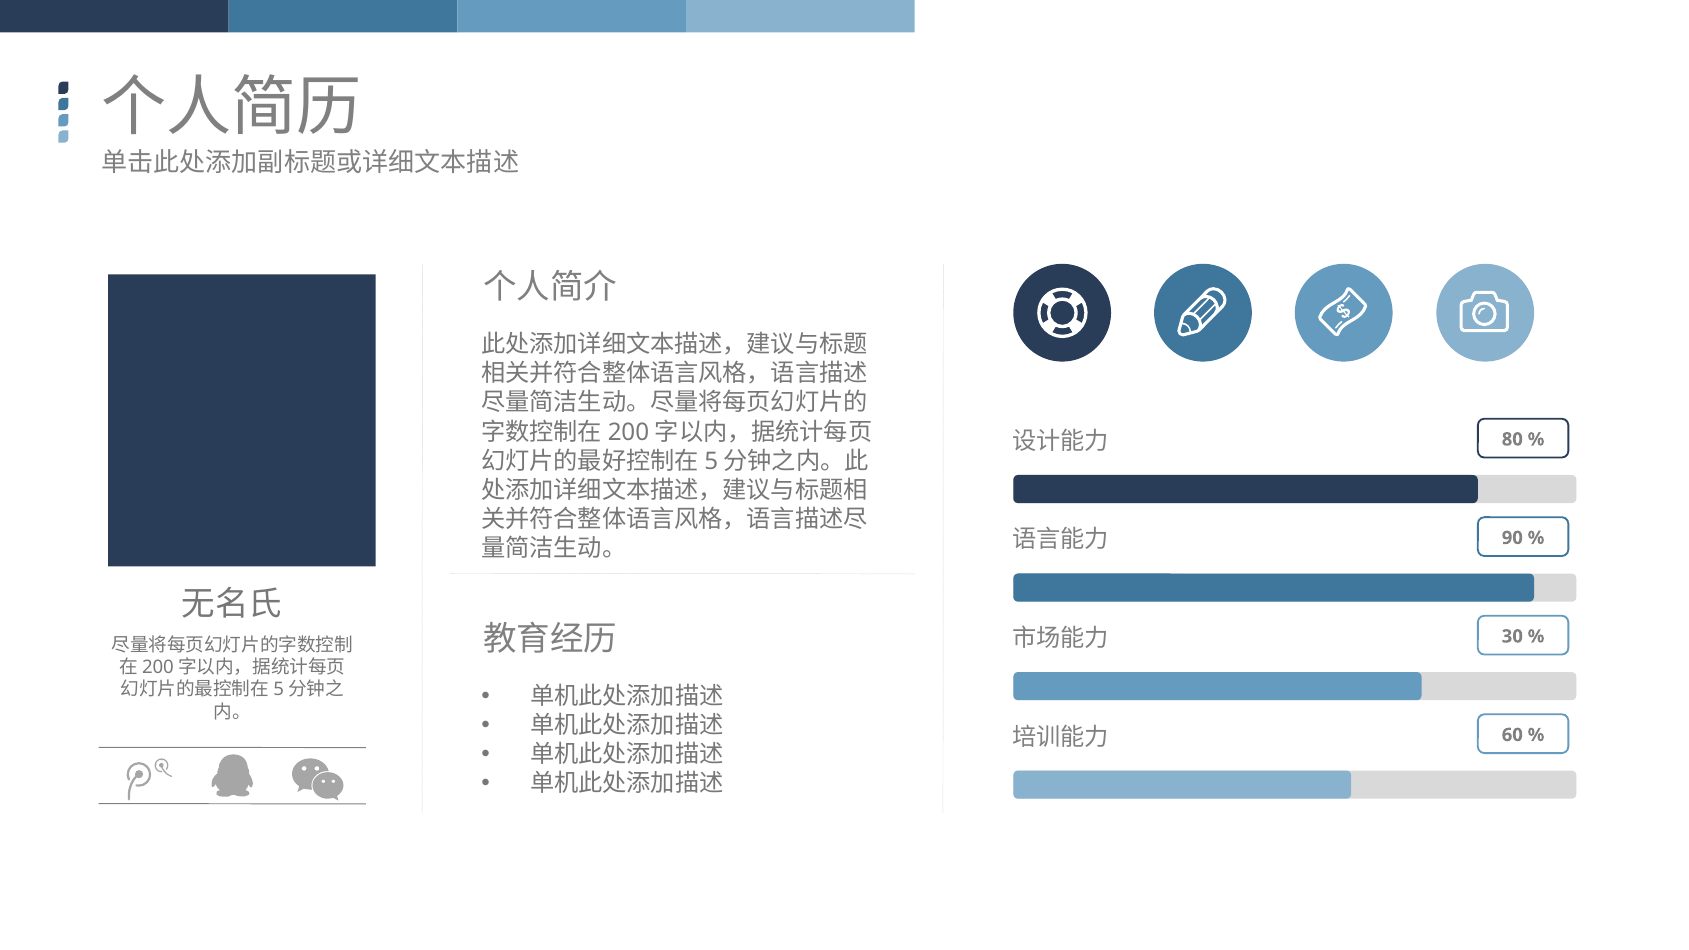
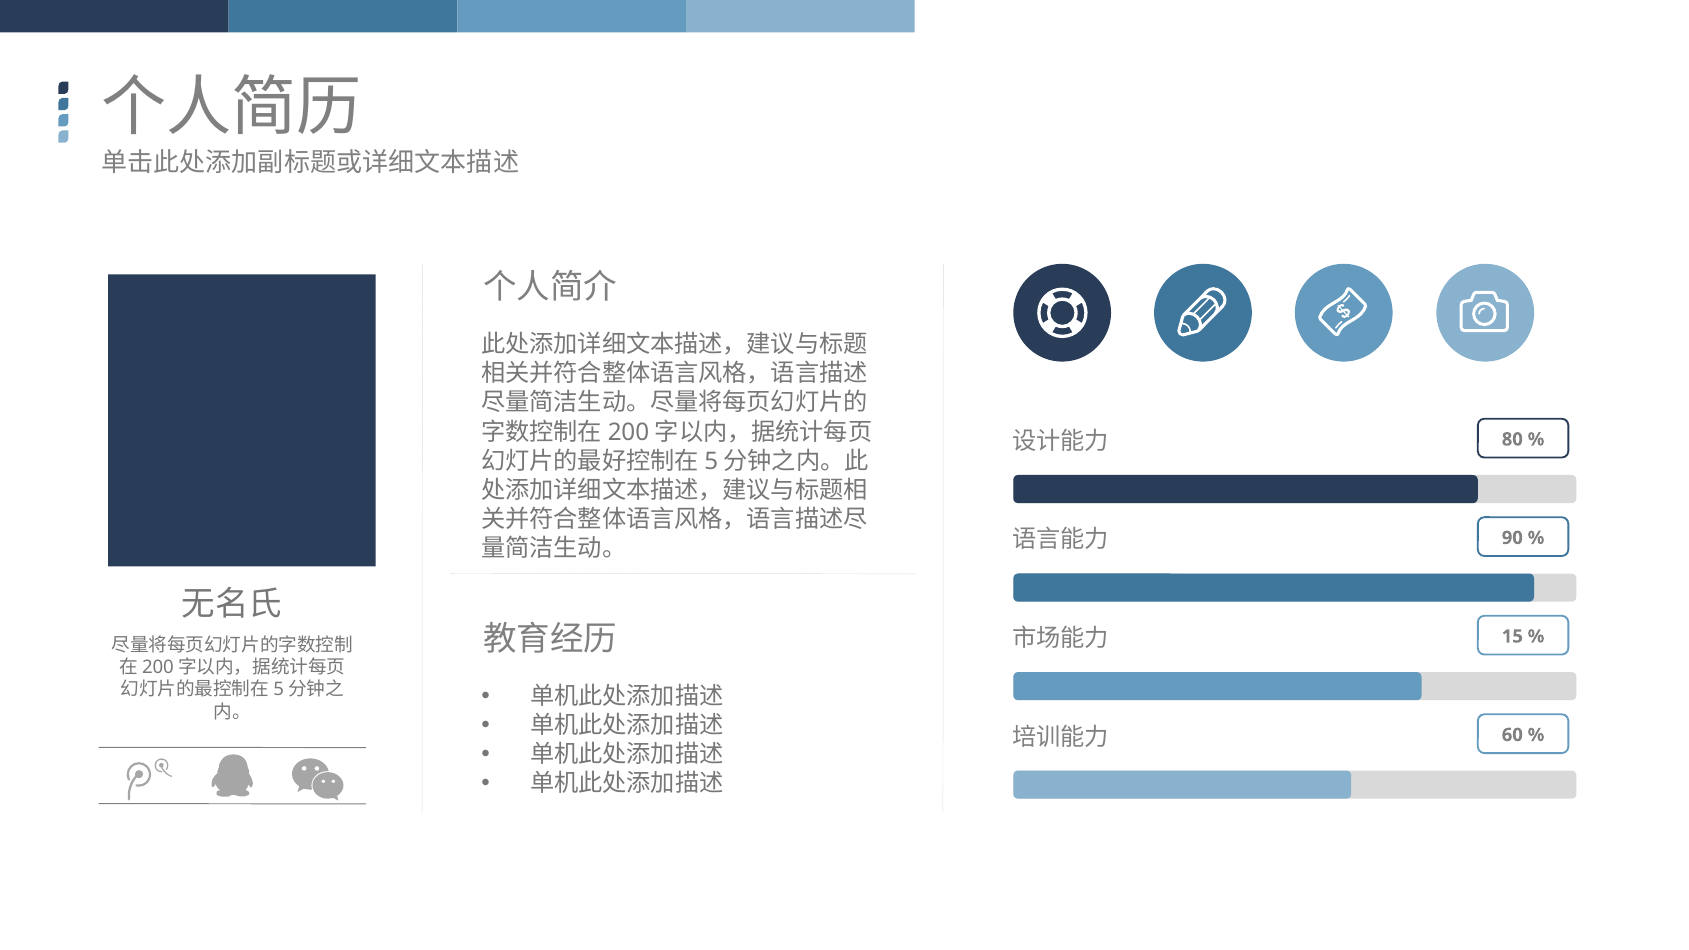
30: 30 -> 15 (1512, 636)
